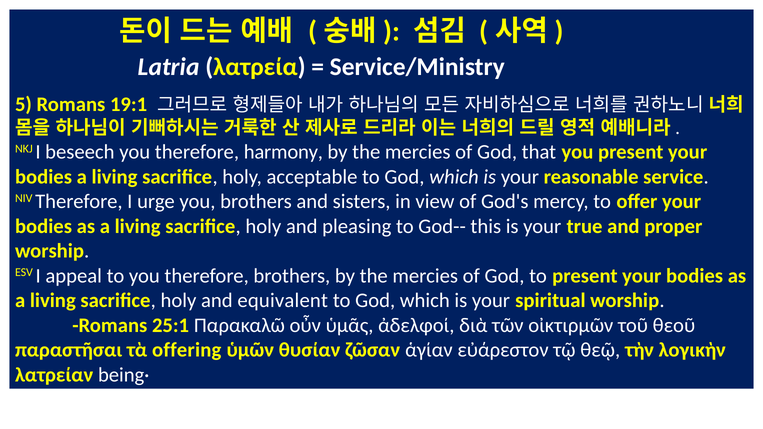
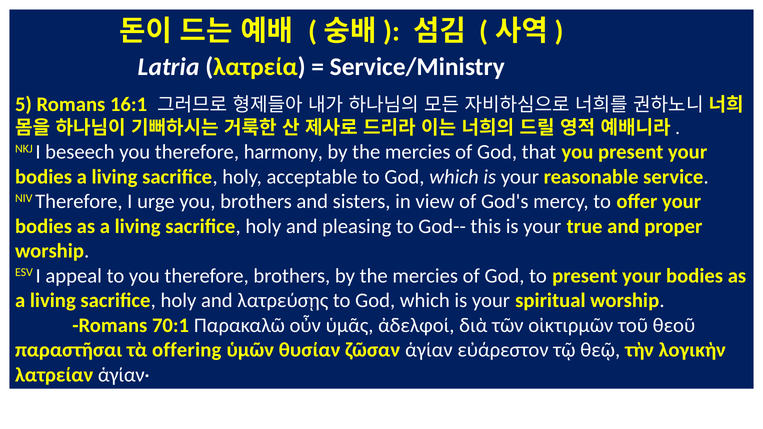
19:1: 19:1 -> 16:1 (129, 104)
equivalent: equivalent -> λατρεύσῃς (283, 301)
25:1: 25:1 -> 70:1 (171, 326)
being·: being· -> ἁγίαν· (124, 375)
